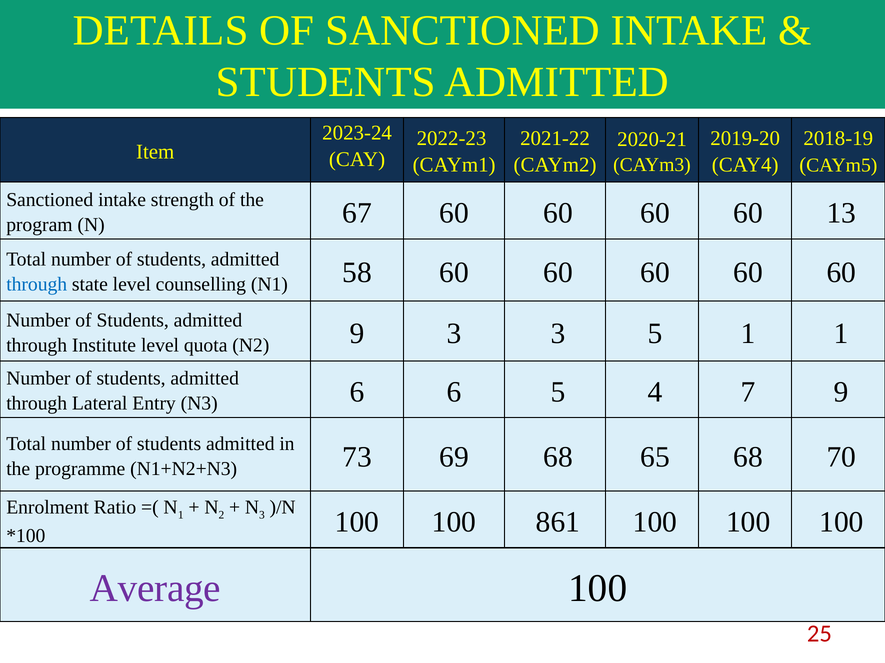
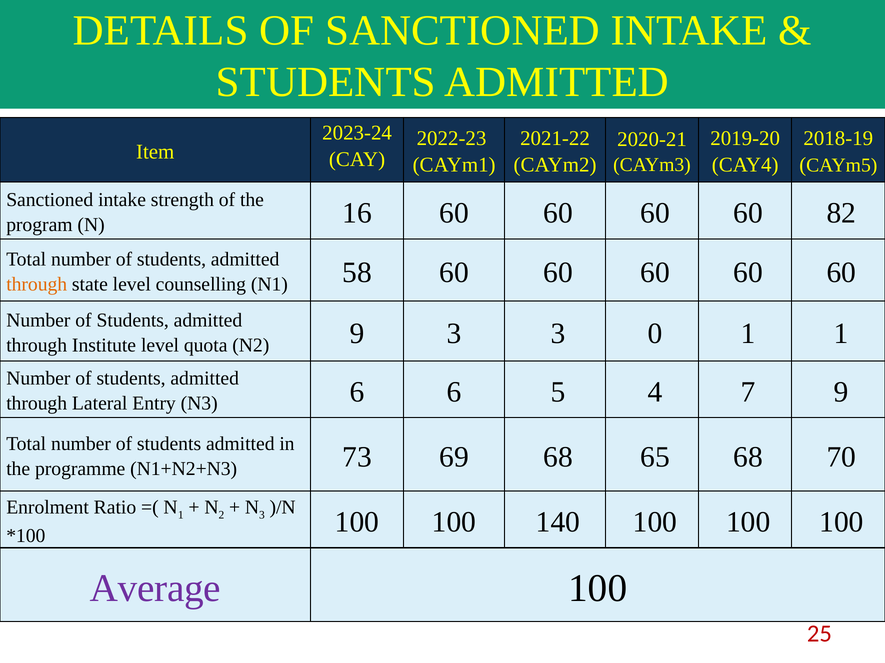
67: 67 -> 16 (357, 213)
13: 13 -> 82 (841, 213)
through colour: blue -> orange (37, 284)
3 5: 5 -> 0 (655, 334)
861: 861 -> 140 (558, 523)
